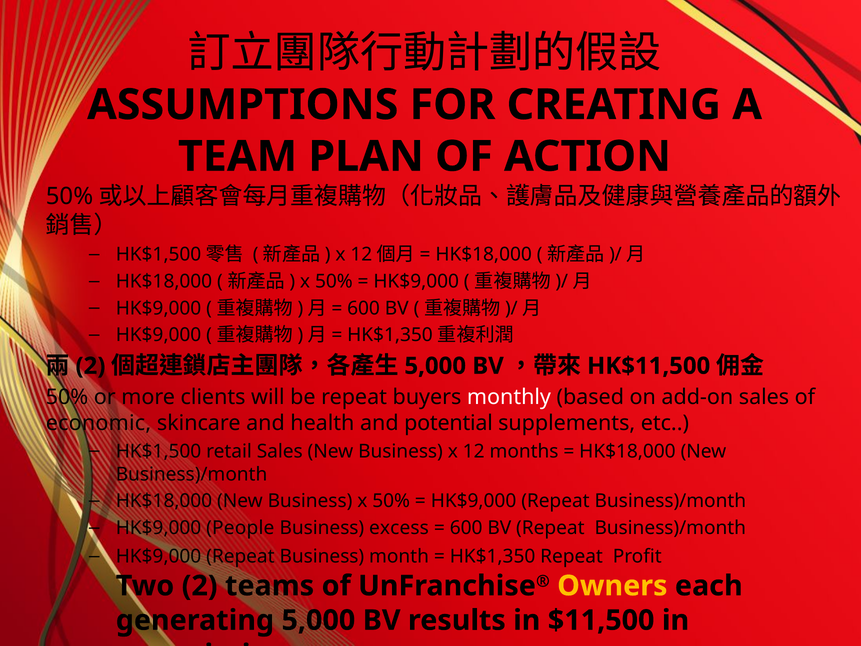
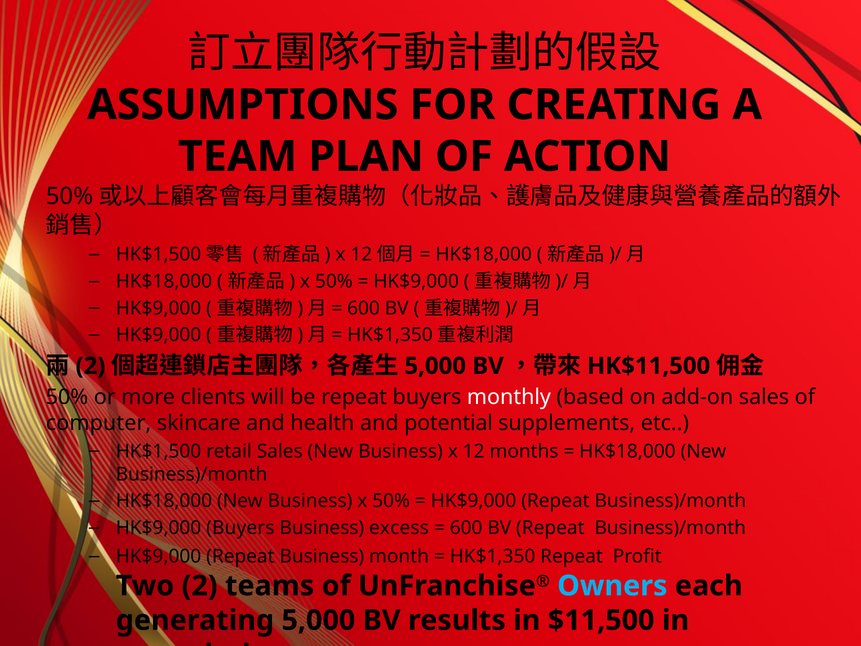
economic: economic -> computer (99, 423)
HK$9,000 People: People -> Buyers (240, 528)
Owners colour: yellow -> light blue (612, 586)
